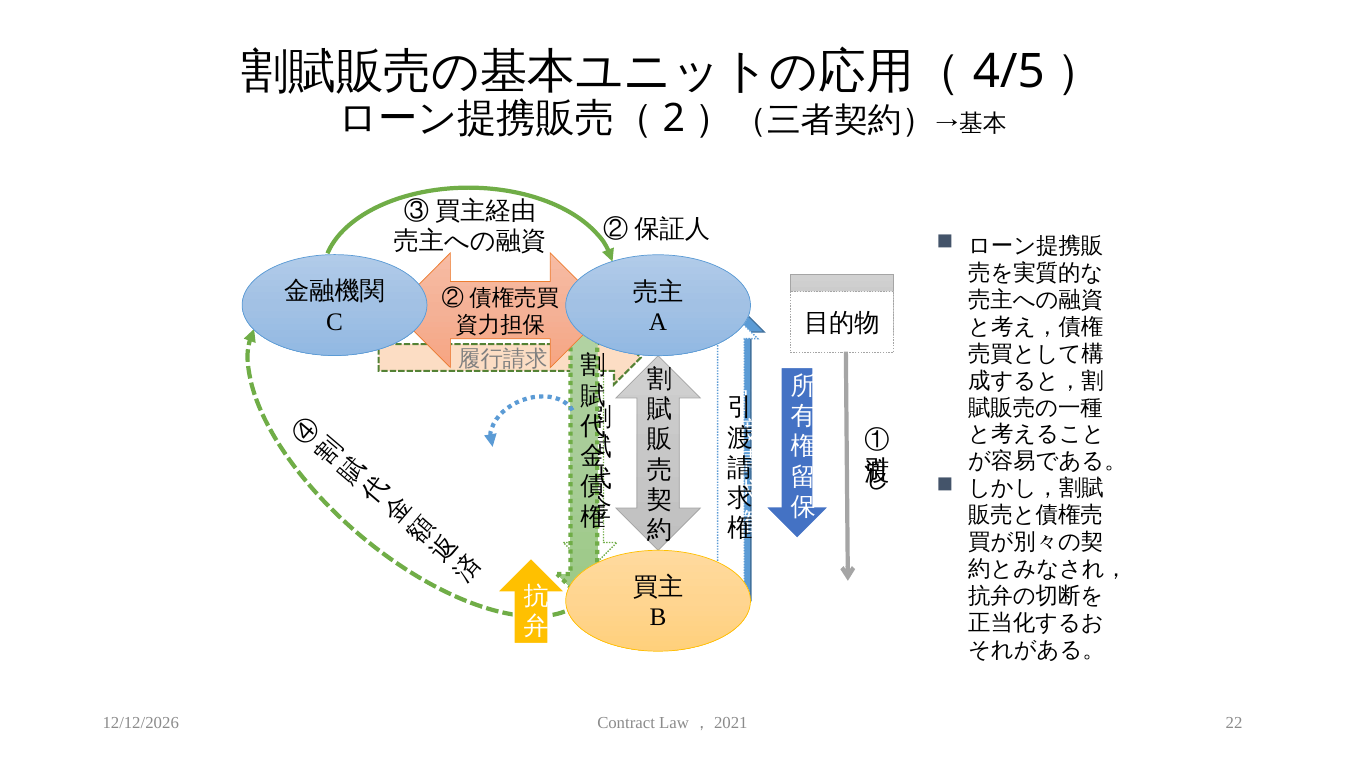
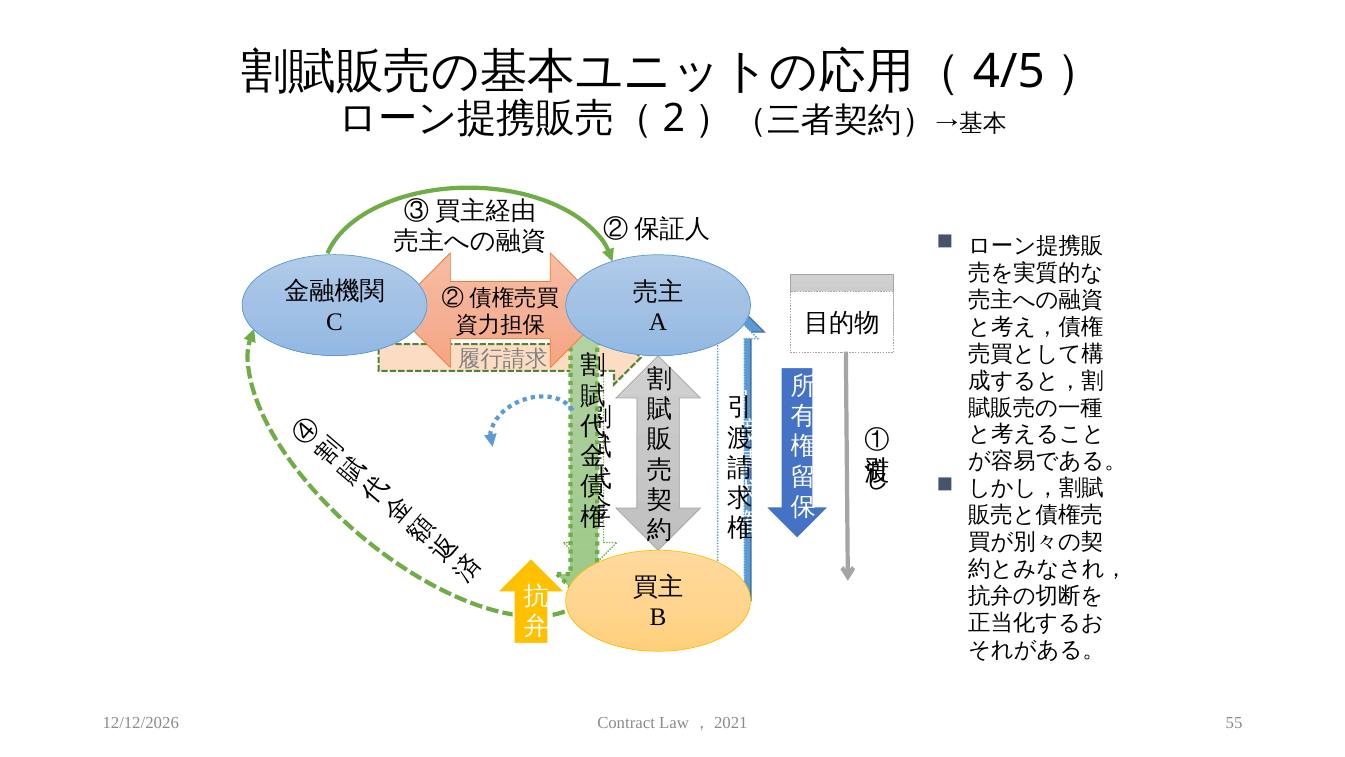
22: 22 -> 55 (1234, 722)
